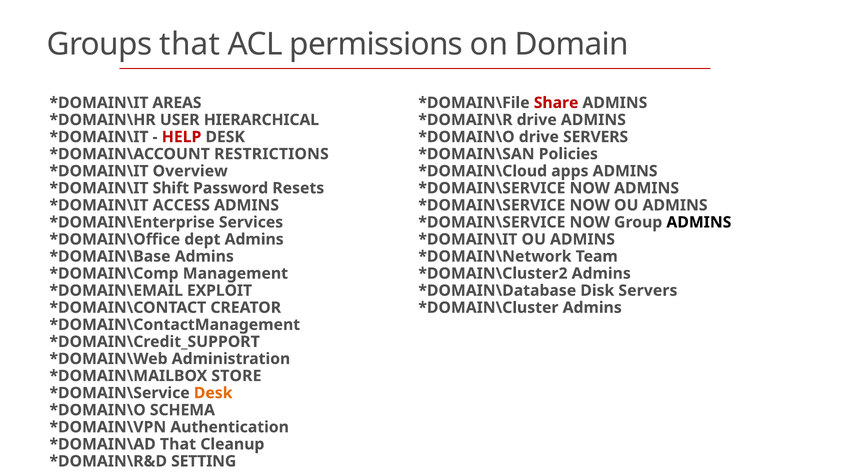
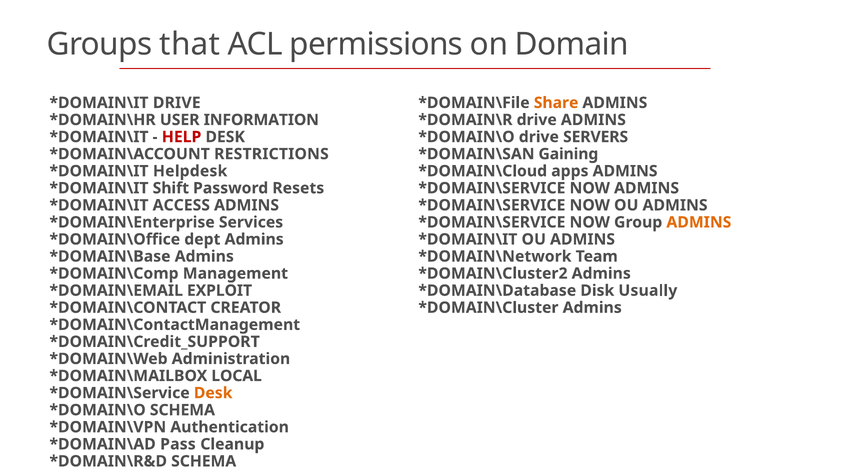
AREAS: AREAS -> DRIVE (177, 103)
Share colour: red -> orange (556, 103)
HIERARCHICAL: HIERARCHICAL -> INFORMATION (261, 120)
Policies: Policies -> Gaining (568, 154)
Overview: Overview -> Helpdesk (190, 171)
ADMINS colour: black -> orange (699, 222)
Disk Servers: Servers -> Usually (648, 290)
STORE: STORE -> LOCAL (237, 376)
That: That -> Pass (178, 444)
SETTING: SETTING -> SCHEMA (204, 461)
